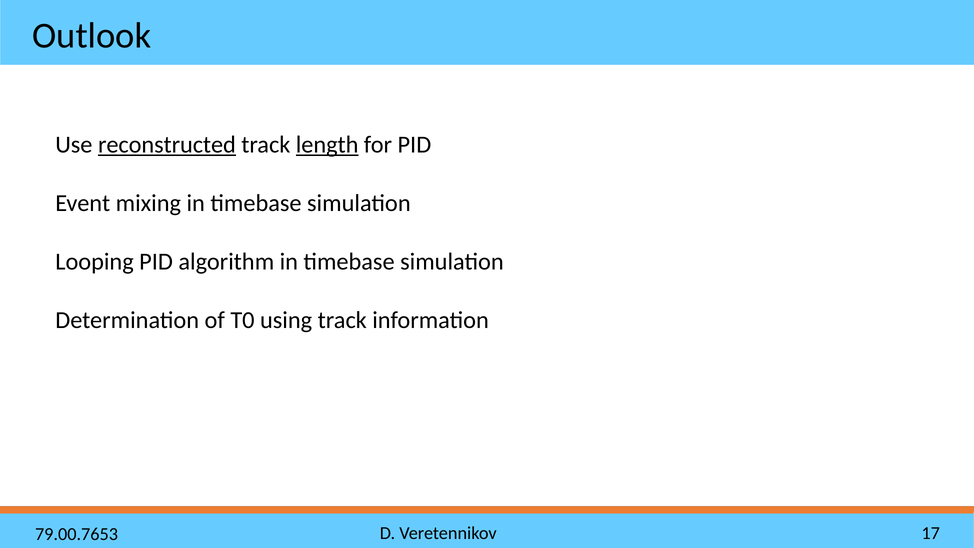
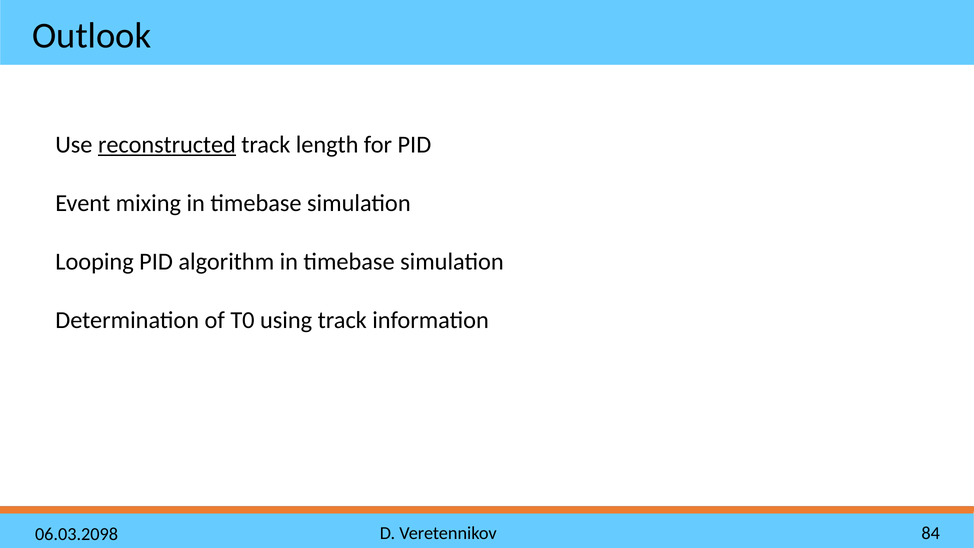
length underline: present -> none (327, 145)
17: 17 -> 84 (931, 533)
79.00.7653: 79.00.7653 -> 06.03.2098 (77, 534)
